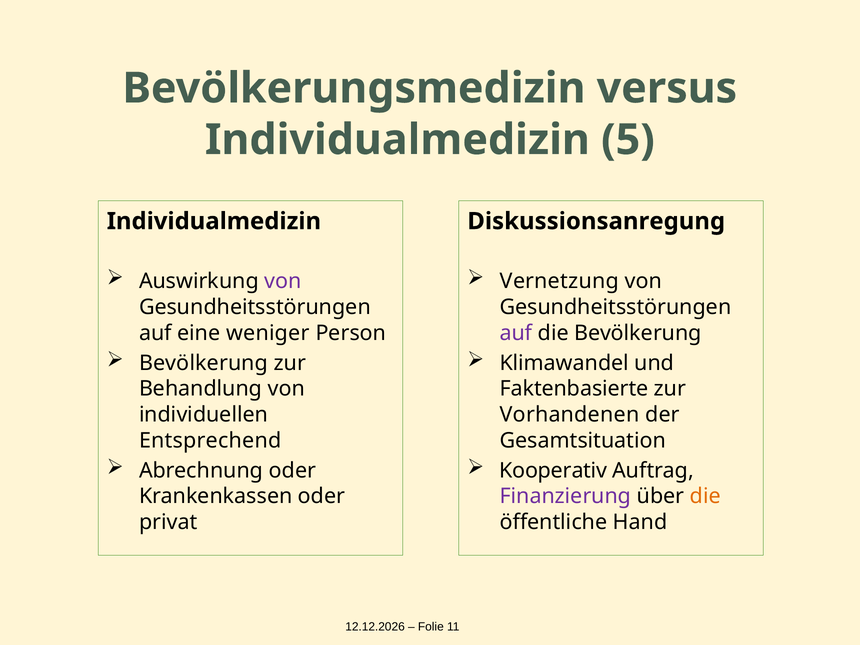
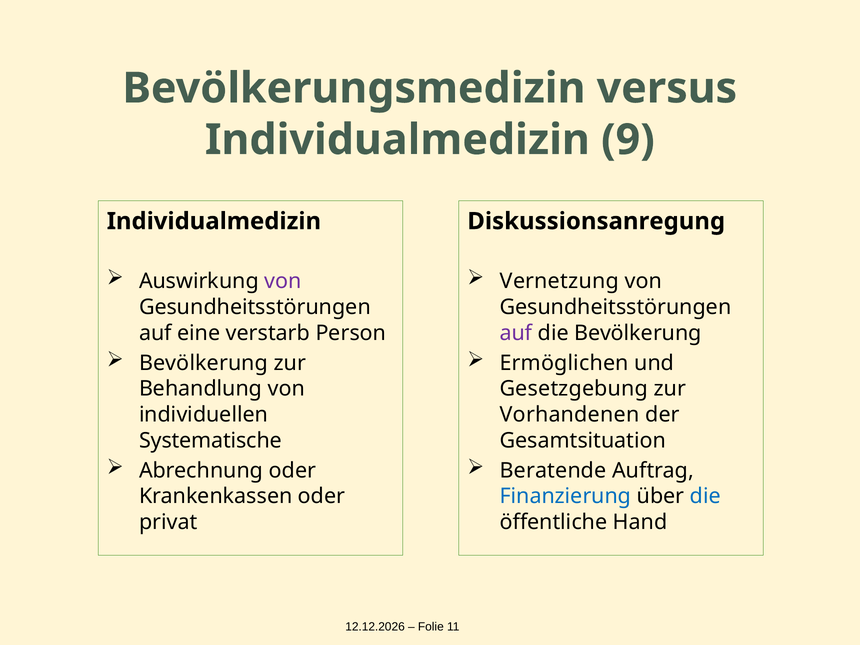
5: 5 -> 9 (628, 140)
weniger: weniger -> verstarb (268, 333)
Klimawandel: Klimawandel -> Ermöglichen (564, 363)
Faktenbasierte: Faktenbasierte -> Gesetzgebung (574, 389)
Entsprechend: Entsprechend -> Systematische (210, 440)
Kooperativ: Kooperativ -> Beratende (553, 471)
Finanzierung colour: purple -> blue (565, 496)
die colour: orange -> blue (705, 496)
